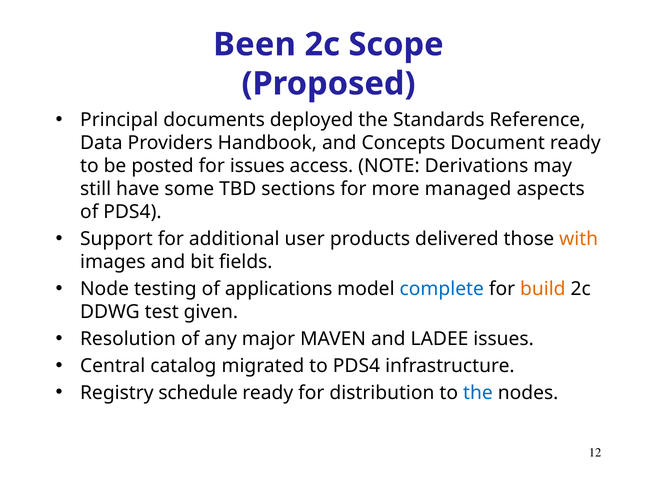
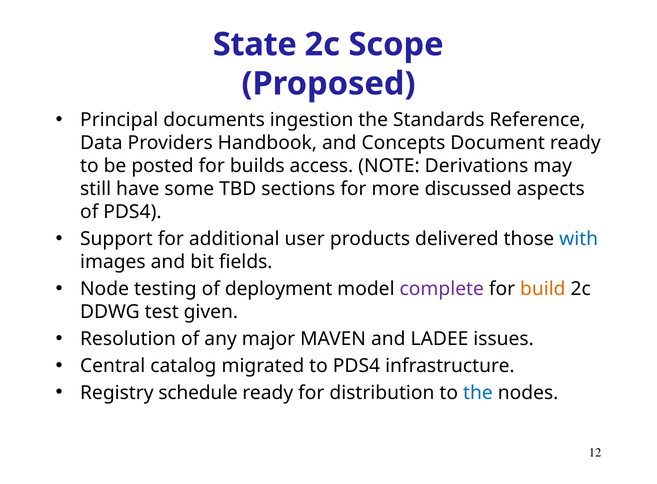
Been: Been -> State (255, 44)
deployed: deployed -> ingestion (312, 120)
for issues: issues -> builds (257, 166)
managed: managed -> discussed (468, 189)
with colour: orange -> blue (579, 239)
applications: applications -> deployment (279, 289)
complete colour: blue -> purple (442, 289)
